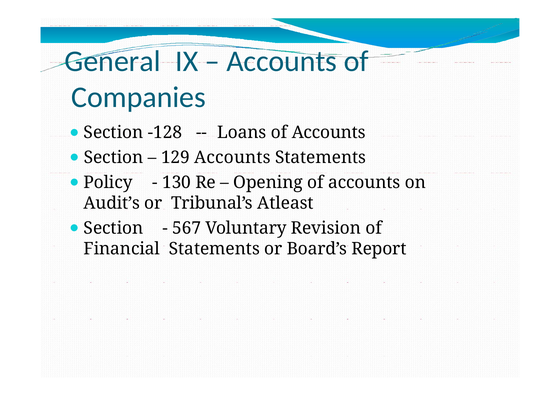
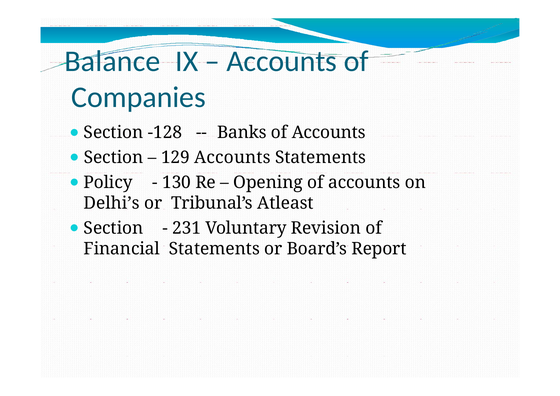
General: General -> Balance (113, 61)
Loans: Loans -> Banks (242, 133)
Audit’s: Audit’s -> Delhi’s (112, 203)
567: 567 -> 231 (187, 228)
